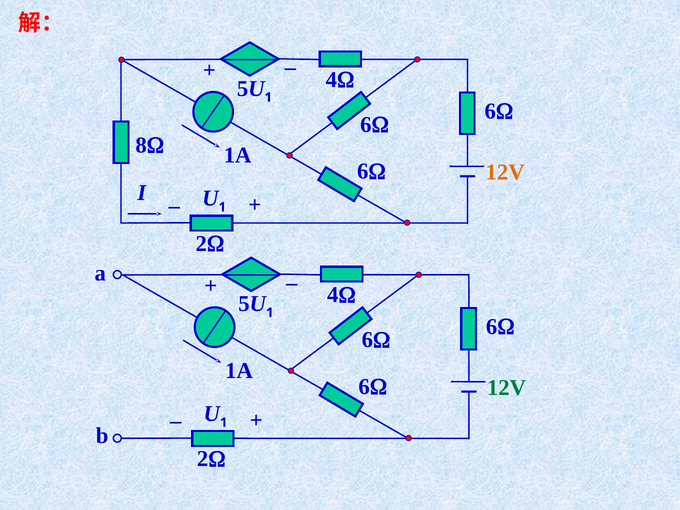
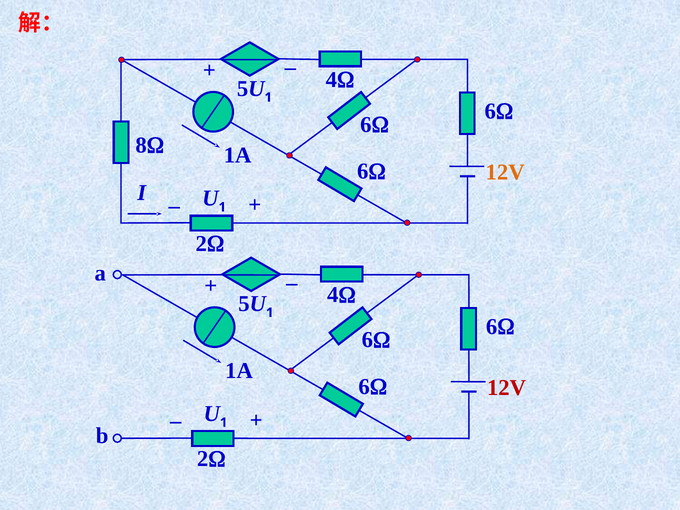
12V colour: green -> red (507, 388)
